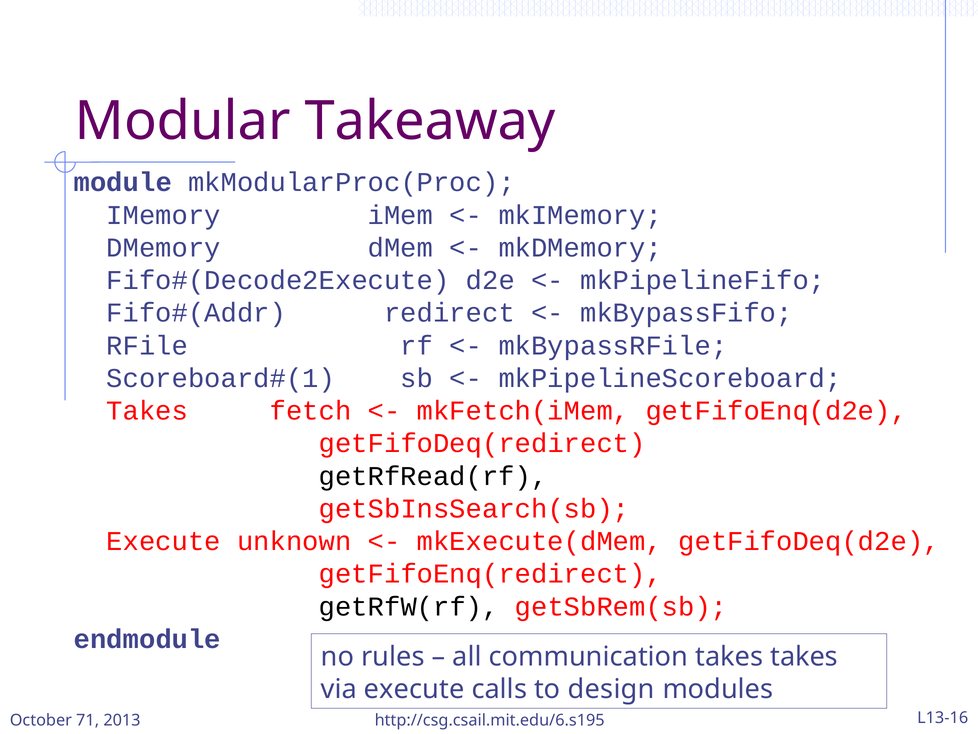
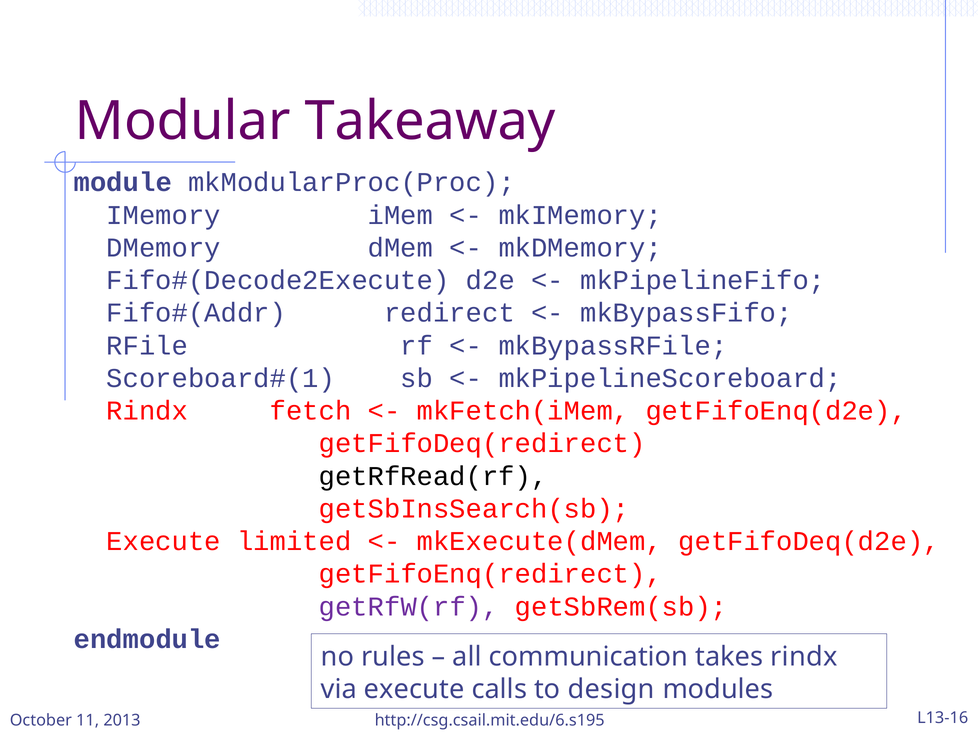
Takes: Takes -> Rindx (147, 411)
unknown: unknown -> limited (294, 541)
getRfW(rf colour: black -> purple (409, 606)
takes takes: takes -> rindx (804, 656)
71: 71 -> 11 (88, 720)
